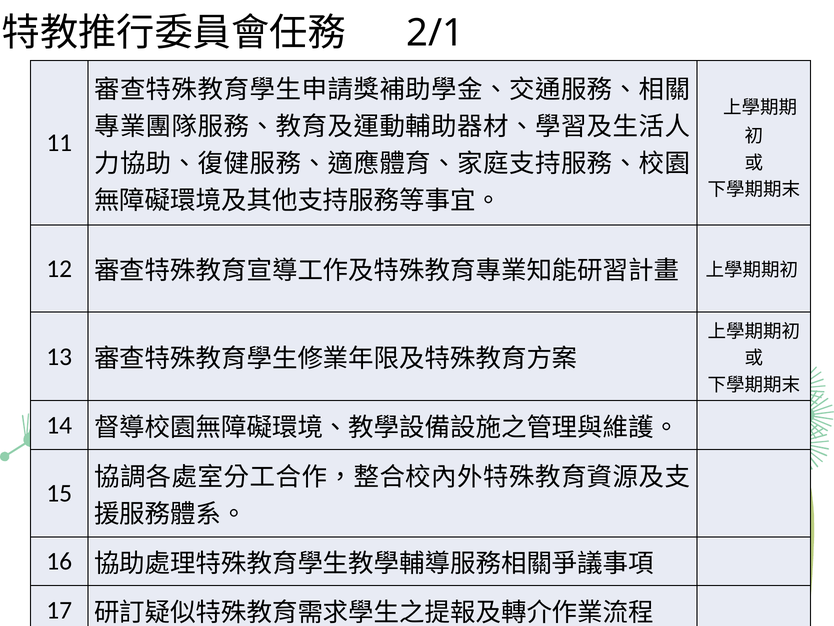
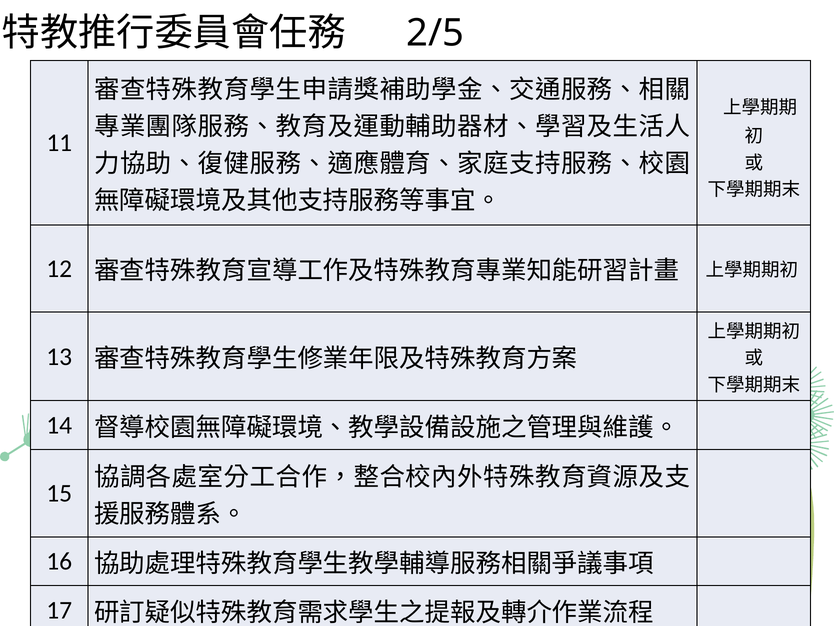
2/1: 2/1 -> 2/5 (435, 33)
